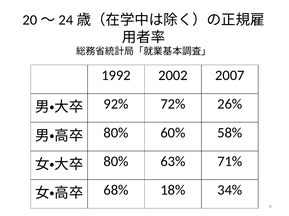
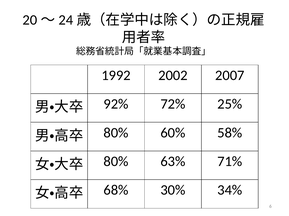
26%: 26% -> 25% (230, 104)
18%: 18% -> 30% (173, 191)
